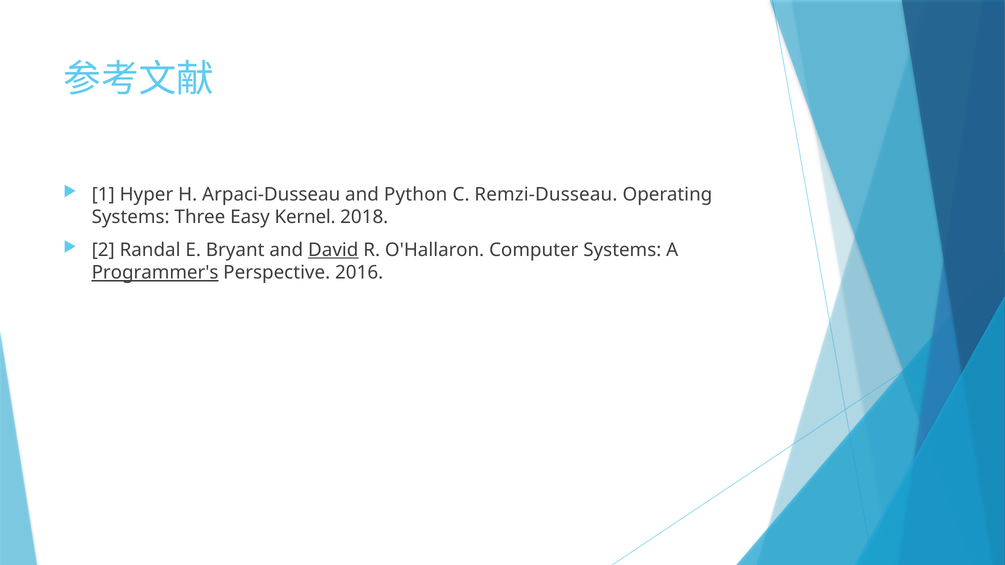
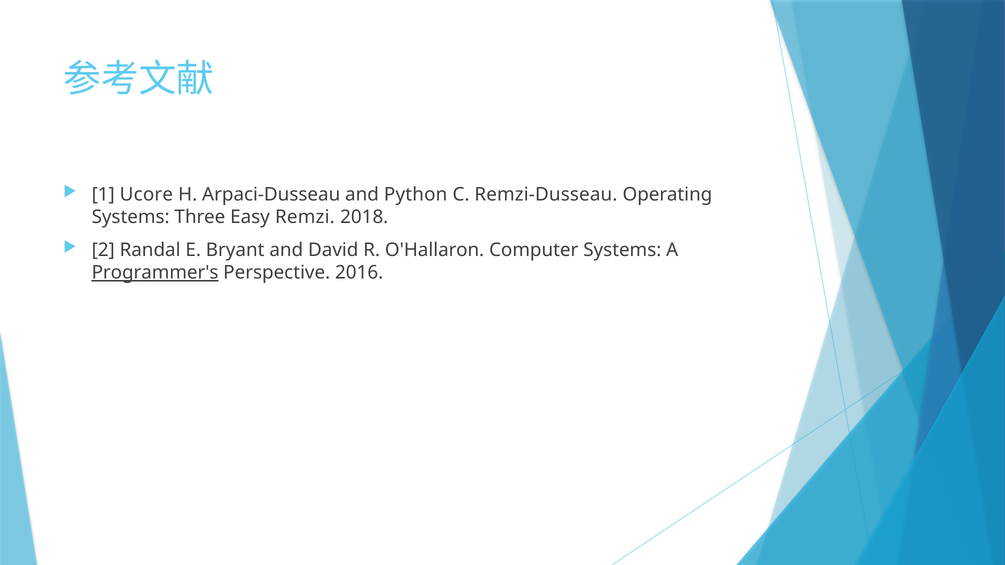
Hyper: Hyper -> Ucore (146, 195)
Kernel: Kernel -> Remzi (305, 217)
David underline: present -> none (333, 250)
